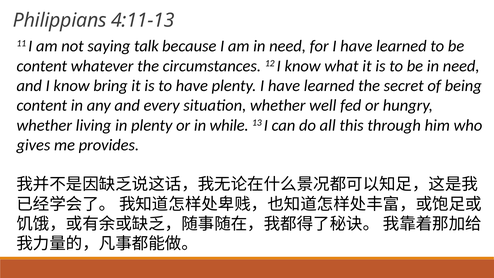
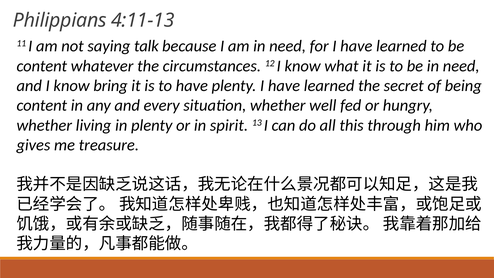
while: while -> spirit (229, 125)
provides: provides -> treasure (109, 145)
